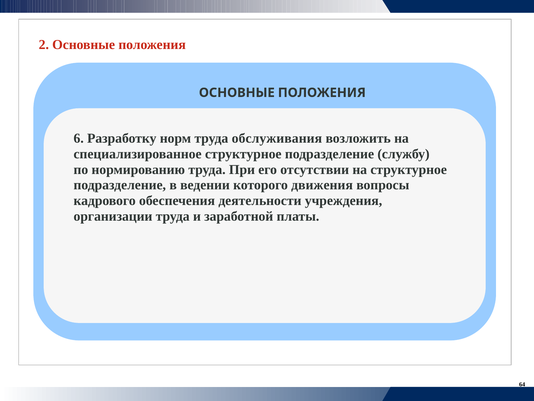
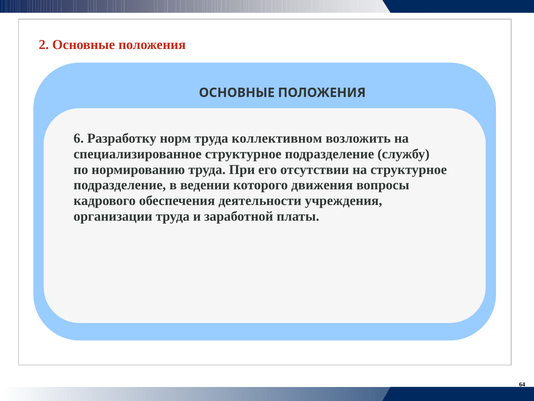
обслуживания: обслуживания -> коллективном (277, 138)
